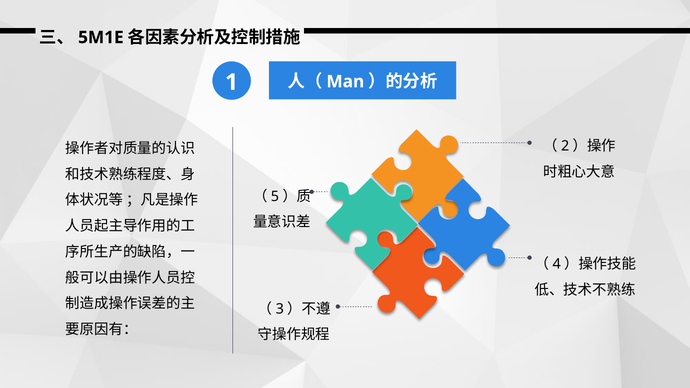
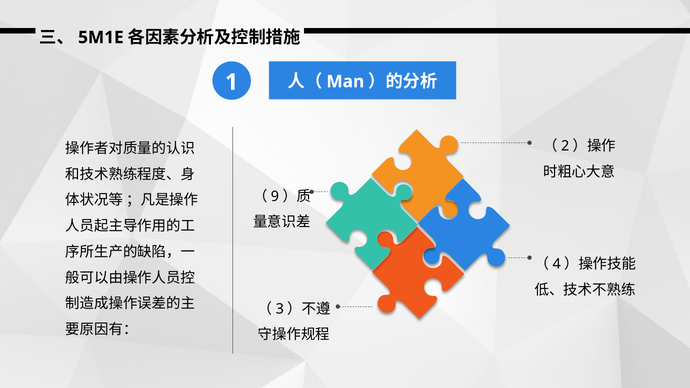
5: 5 -> 9 (275, 196)
